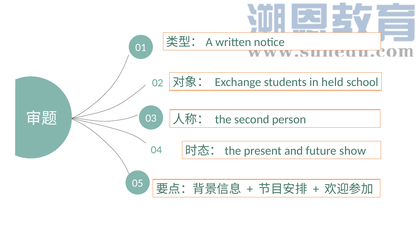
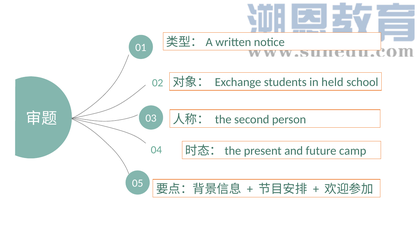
show: show -> camp (353, 151)
